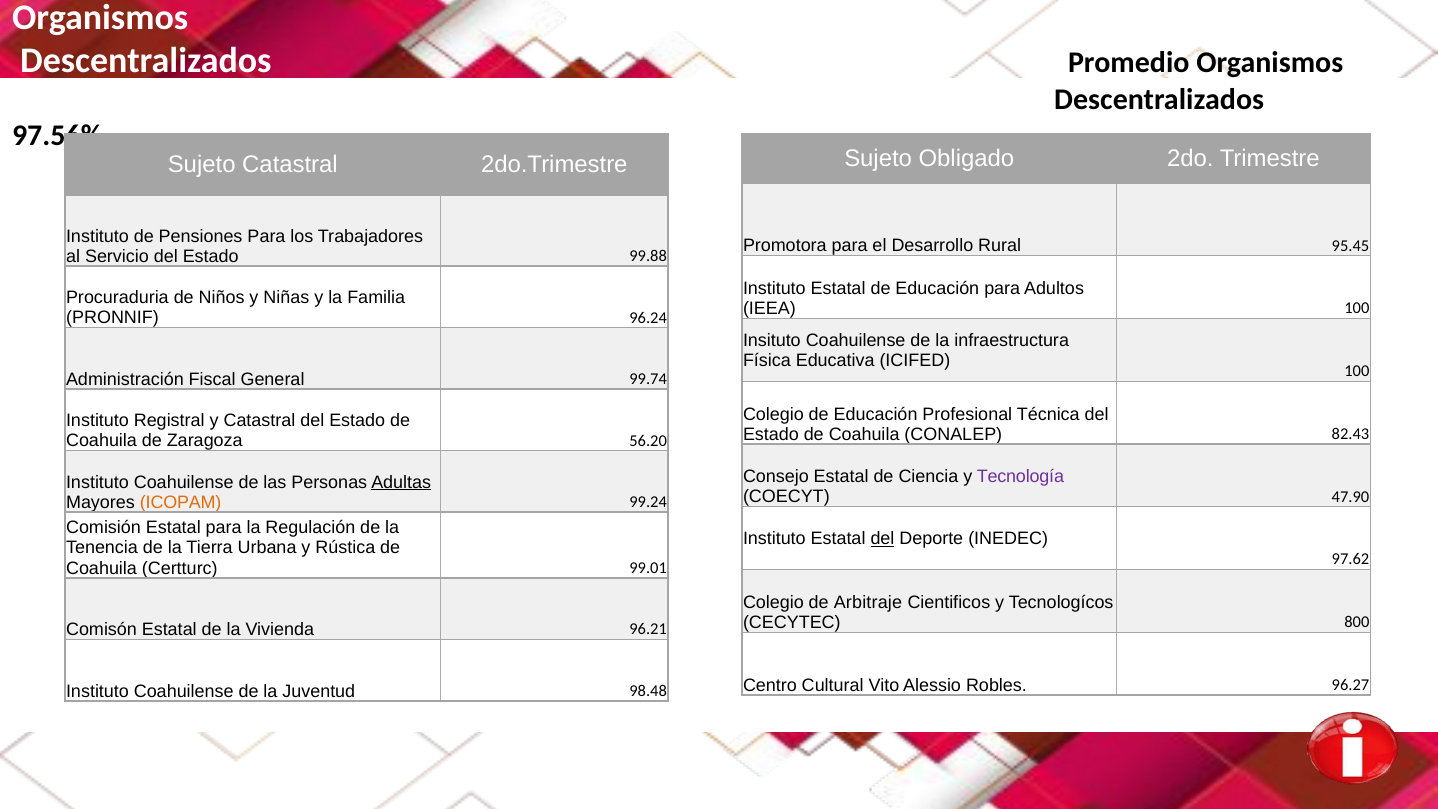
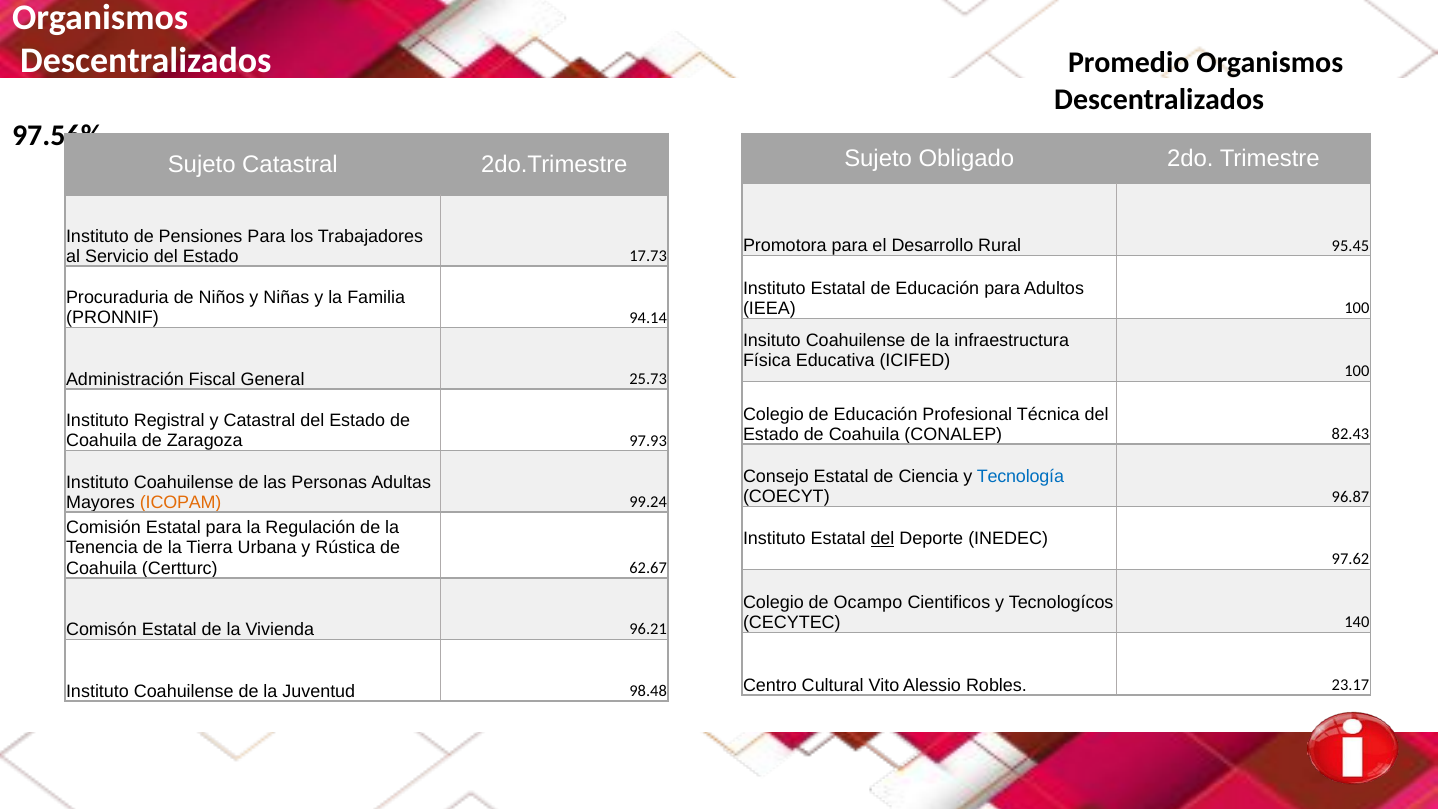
99.88: 99.88 -> 17.73 (648, 256)
96.24: 96.24 -> 94.14 (648, 318)
99.74: 99.74 -> 25.73 (648, 379)
56.20: 56.20 -> 97.93 (648, 441)
Tecnología colour: purple -> blue (1020, 477)
Adultas underline: present -> none (401, 482)
47.90: 47.90 -> 96.87 (1351, 497)
99.01: 99.01 -> 62.67 (648, 568)
Arbitraje: Arbitraje -> Ocampo (868, 602)
800: 800 -> 140 (1357, 622)
96.27: 96.27 -> 23.17 (1351, 685)
